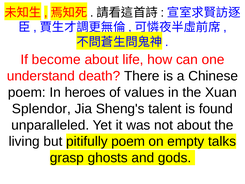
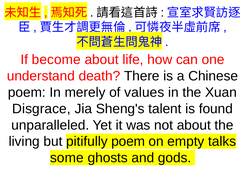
heroes: heroes -> merely (85, 92)
Splendor: Splendor -> Disgrace (41, 109)
grasp: grasp -> some (67, 158)
